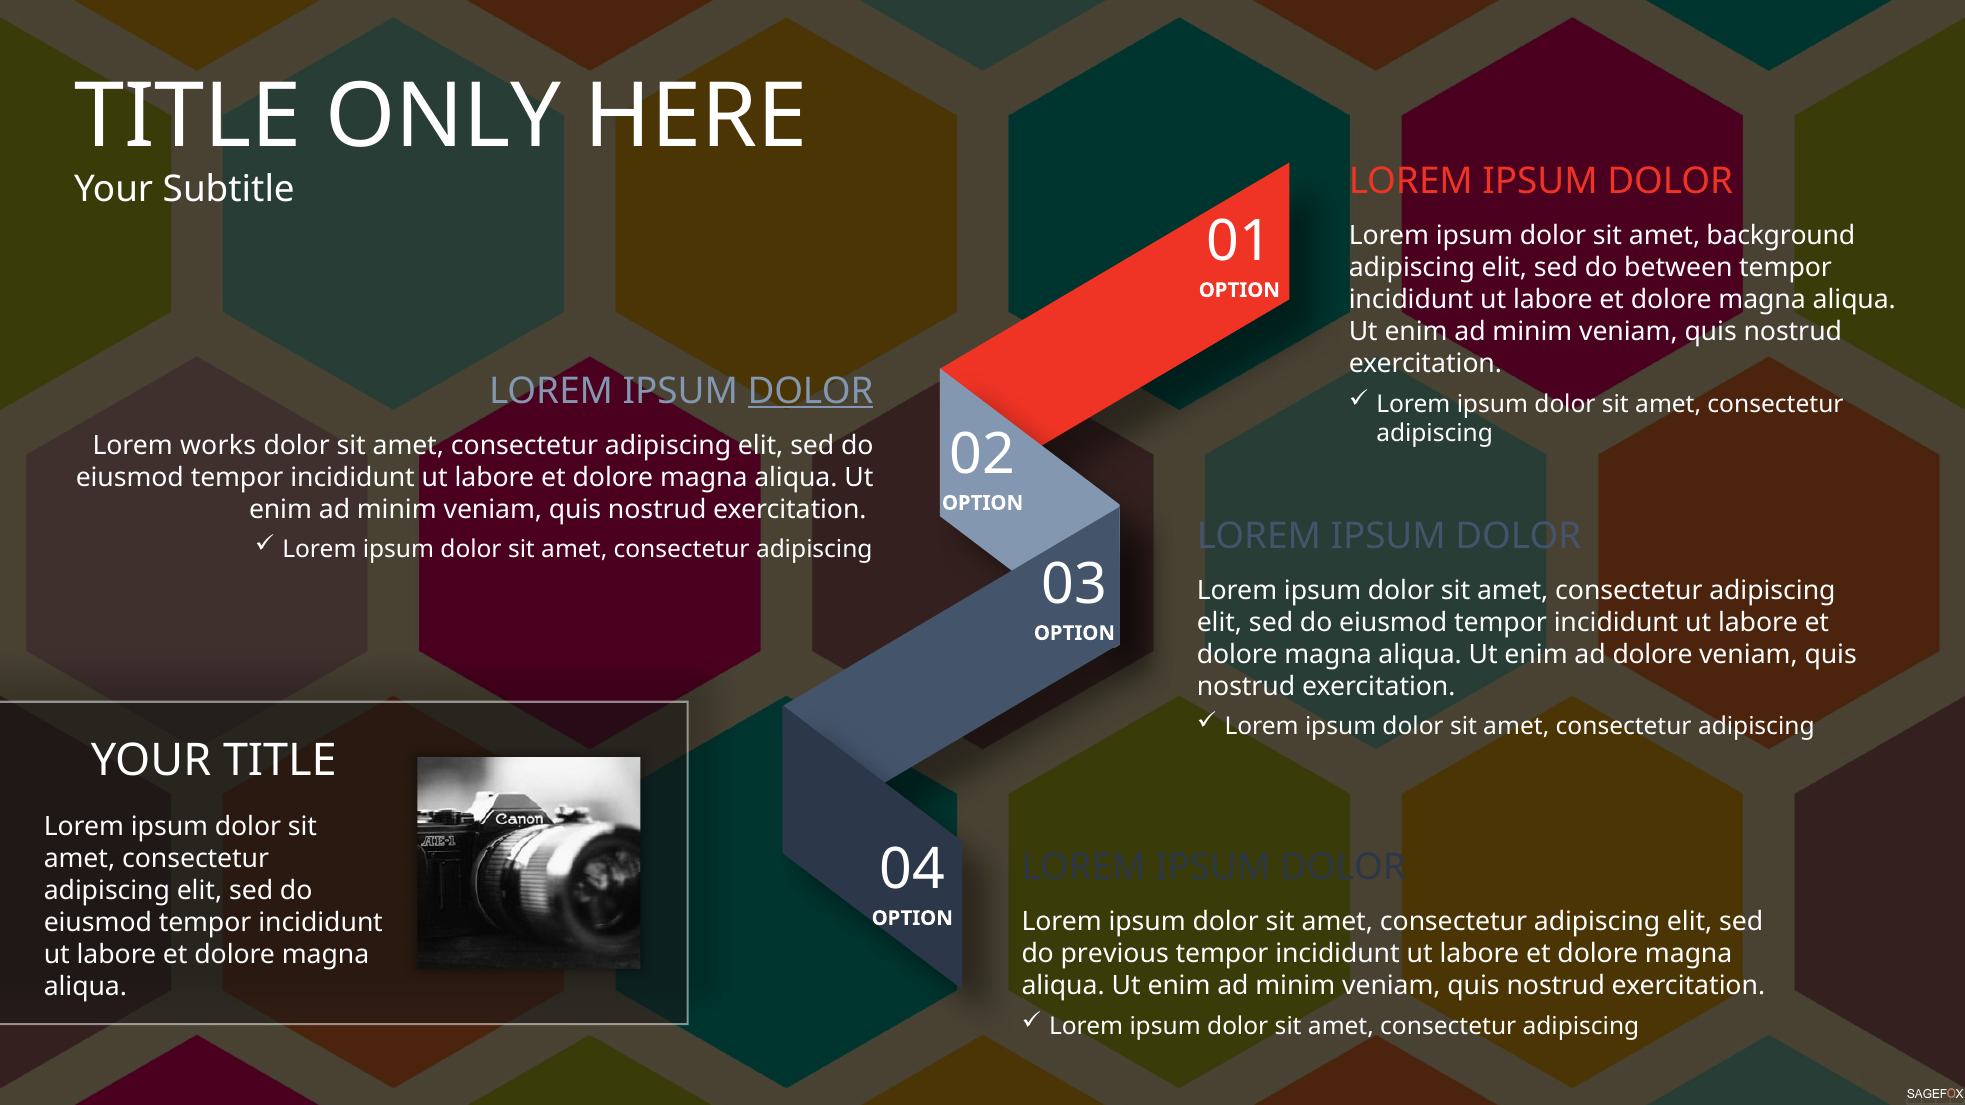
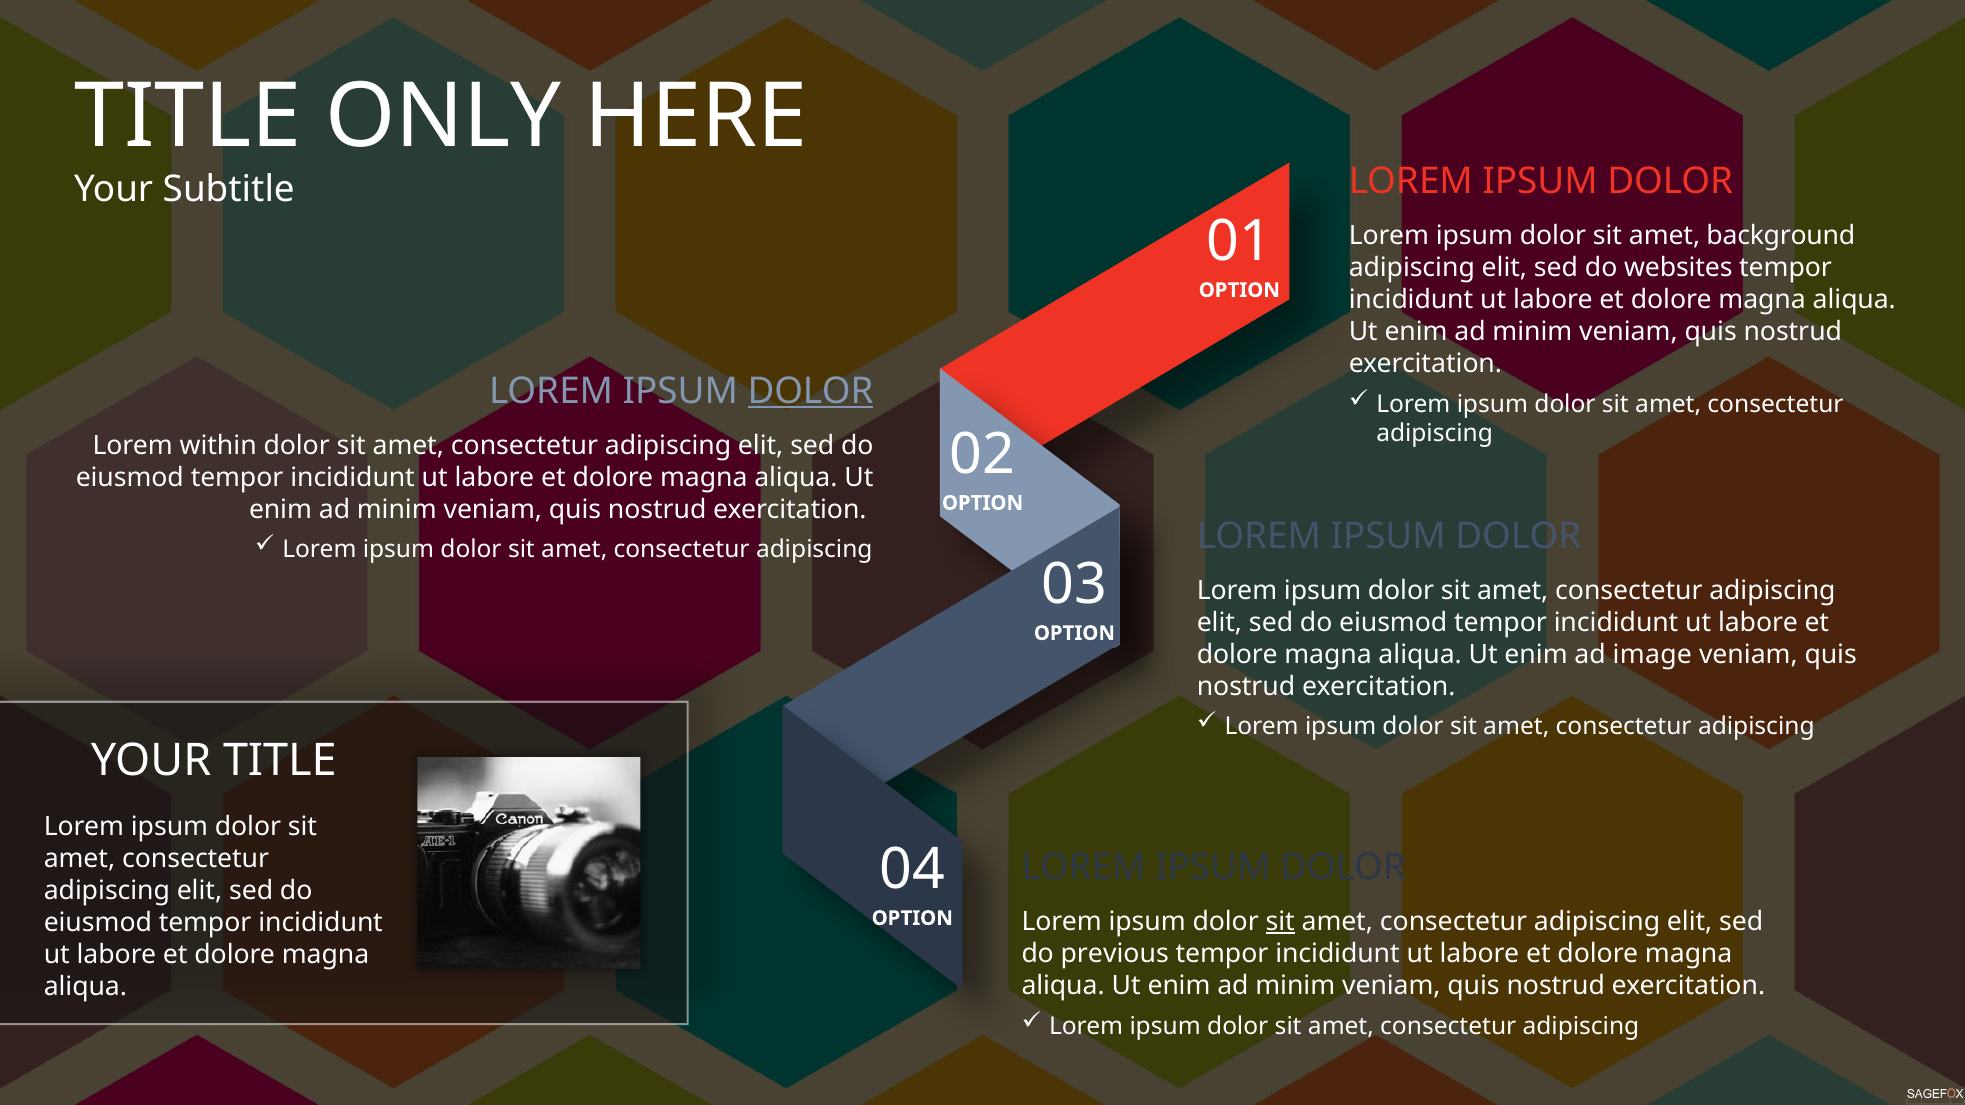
between: between -> websites (1678, 268)
works: works -> within (218, 446)
ad dolore: dolore -> image (1652, 655)
sit underline: none -> present (1280, 922)
